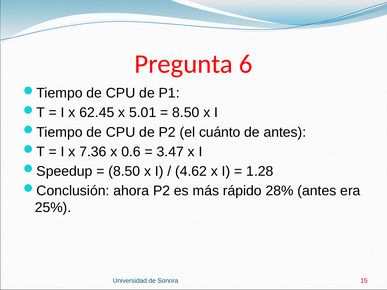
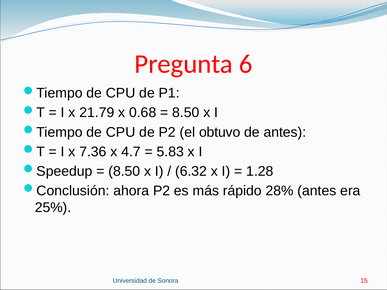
62.45: 62.45 -> 21.79 (97, 113)
5.01: 5.01 -> 0.68 (143, 113)
cuánto: cuánto -> obtuvo (220, 132)
0.6: 0.6 -> 4.7 (131, 152)
3.47: 3.47 -> 5.83 (170, 152)
4.62: 4.62 -> 6.32 (191, 171)
